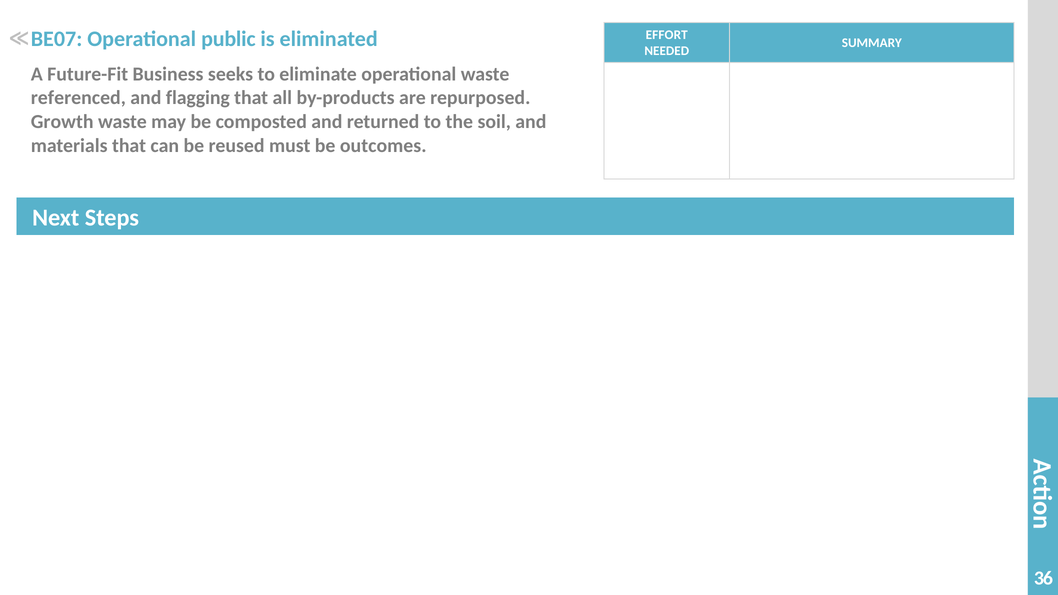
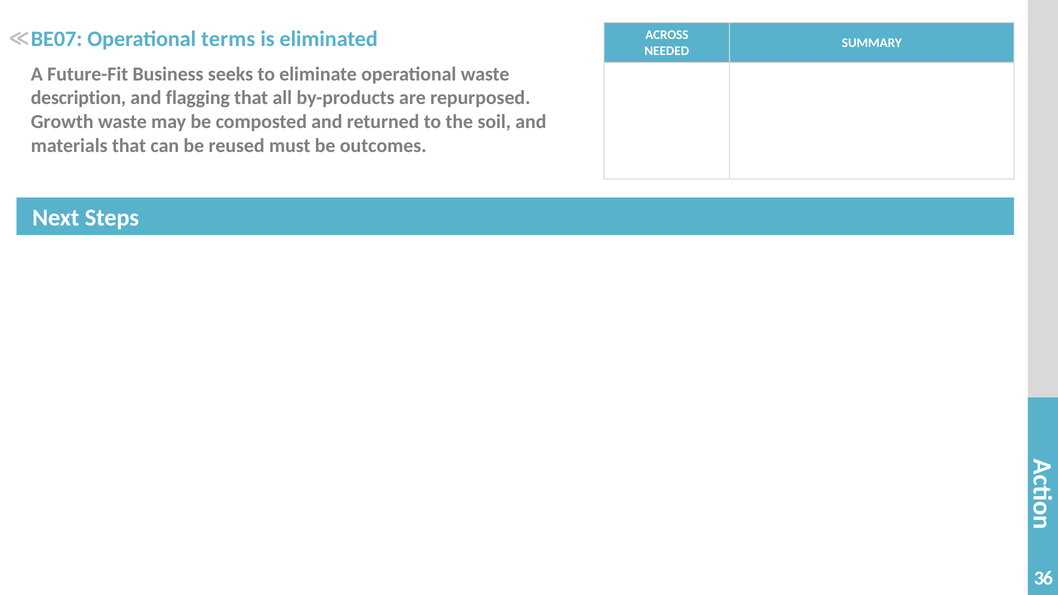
public: public -> terms (228, 39)
EFFORT: EFFORT -> ACROSS (667, 35)
referenced: referenced -> description (78, 98)
